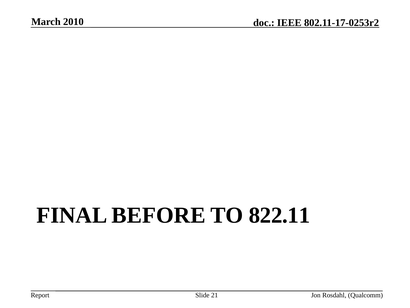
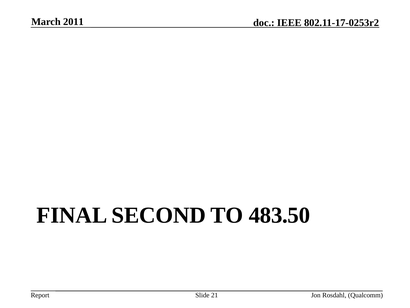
2010: 2010 -> 2011 (73, 22)
BEFORE: BEFORE -> SECOND (159, 215)
822.11: 822.11 -> 483.50 (279, 215)
